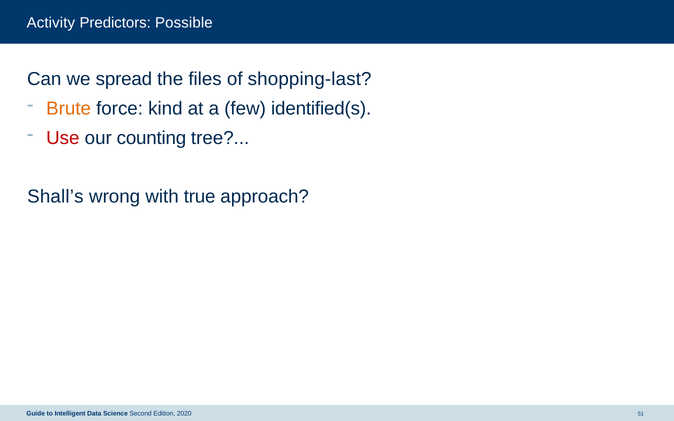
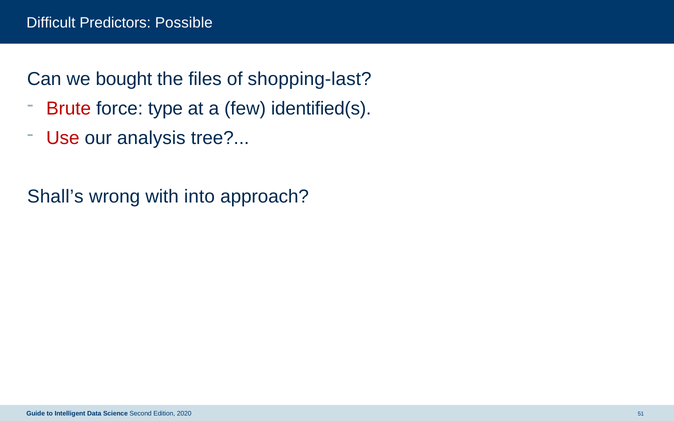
Activity: Activity -> Difficult (51, 23)
spread: spread -> bought (124, 79)
Brute colour: orange -> red (69, 108)
kind: kind -> type (165, 108)
counting: counting -> analysis (151, 138)
true: true -> into (199, 197)
